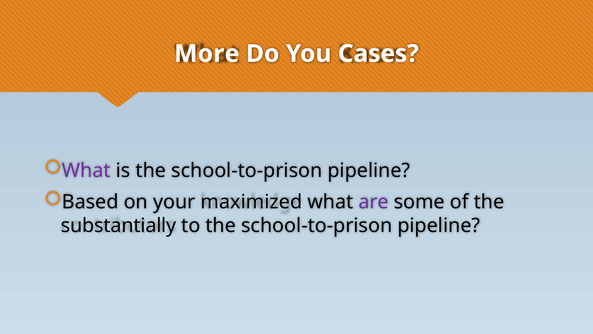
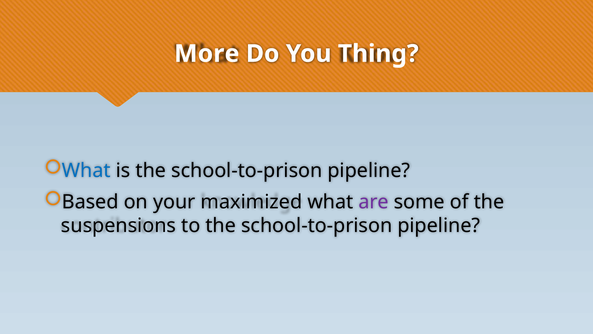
Cases: Cases -> Thing (378, 54)
What colour: purple -> blue (86, 170)
substantially: substantially -> suspensions (119, 225)
